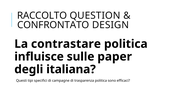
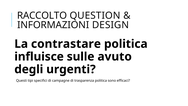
CONFRONTATO: CONFRONTATO -> INFORMAZIONI (53, 25)
paper: paper -> avuto (115, 56)
italiana: italiana -> urgenti (71, 69)
